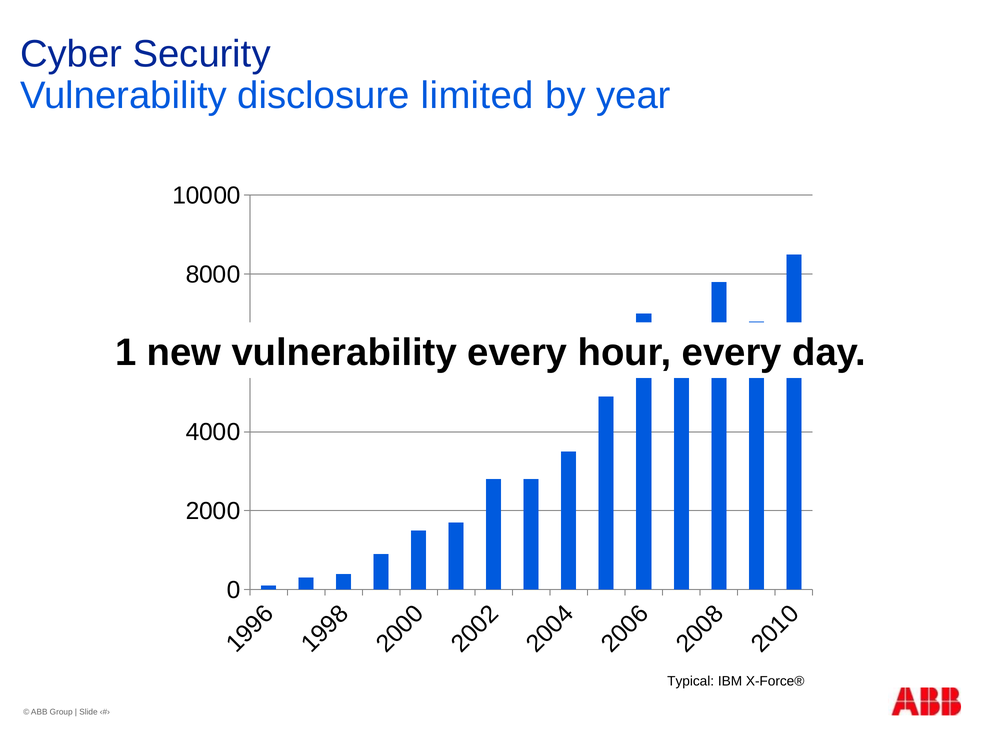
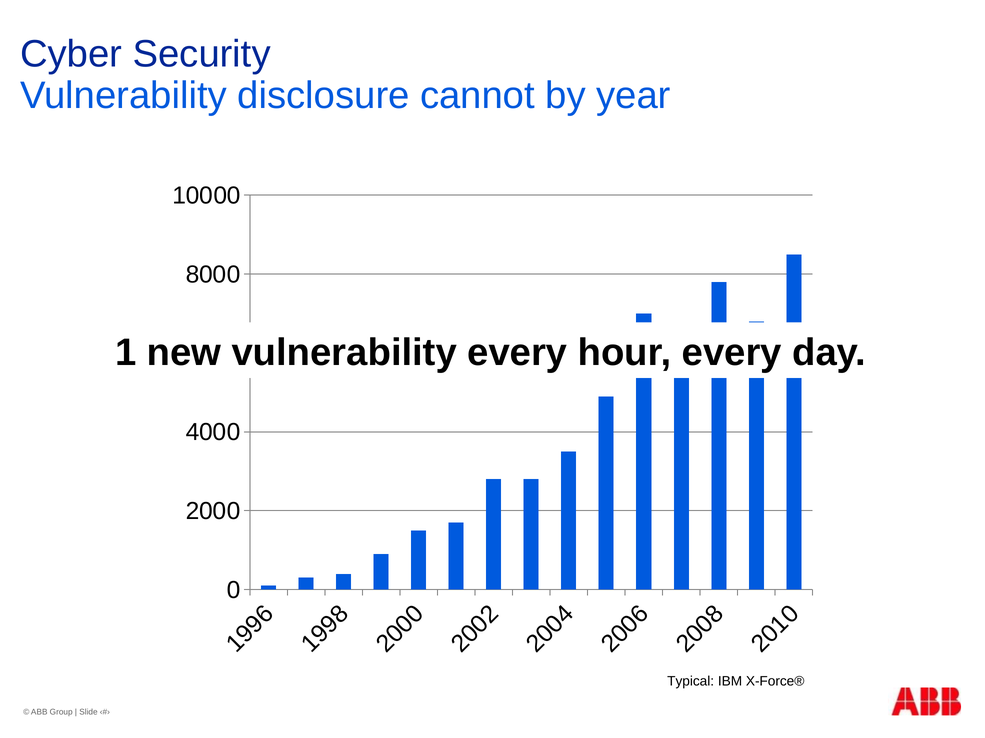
limited: limited -> cannot (477, 96)
